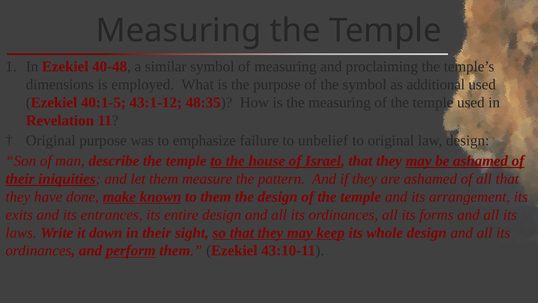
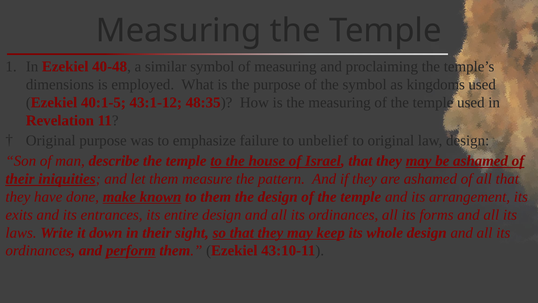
additional: additional -> kingdoms (436, 84)
